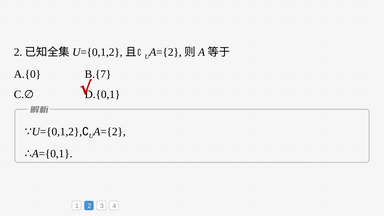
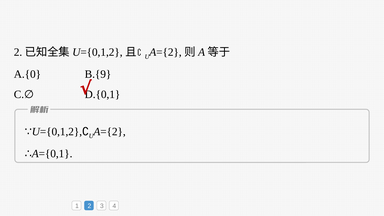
B.{7: B.{7 -> B.{9 (98, 74)
